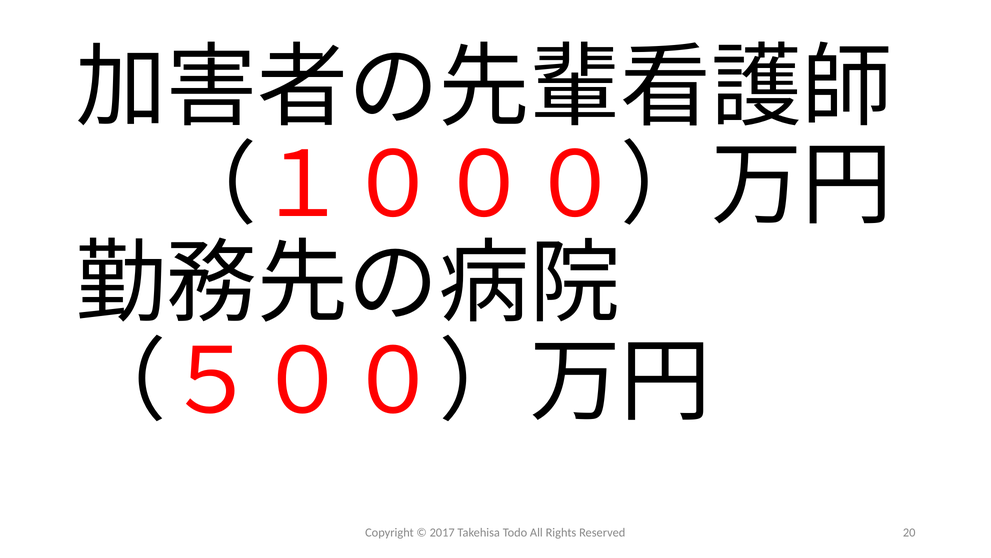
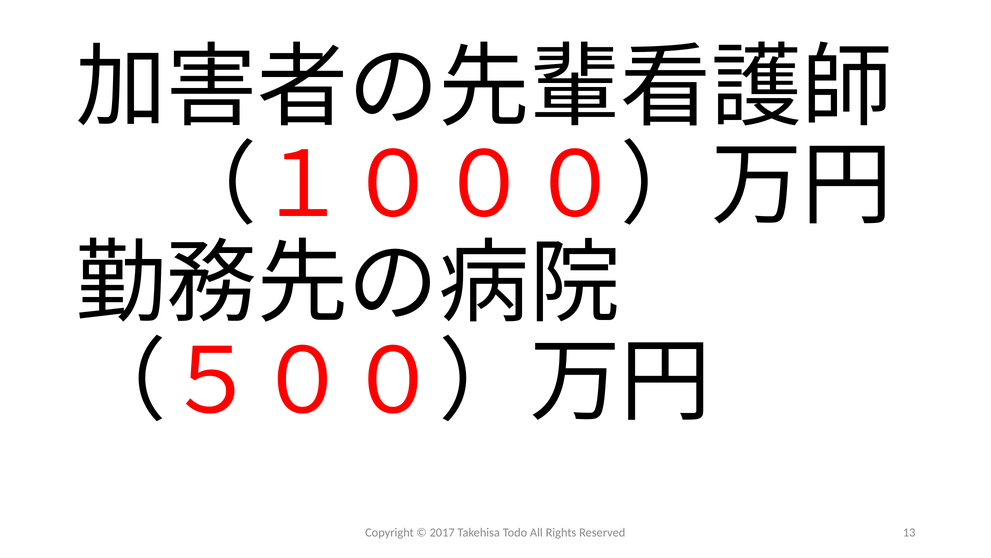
20: 20 -> 13 (909, 532)
